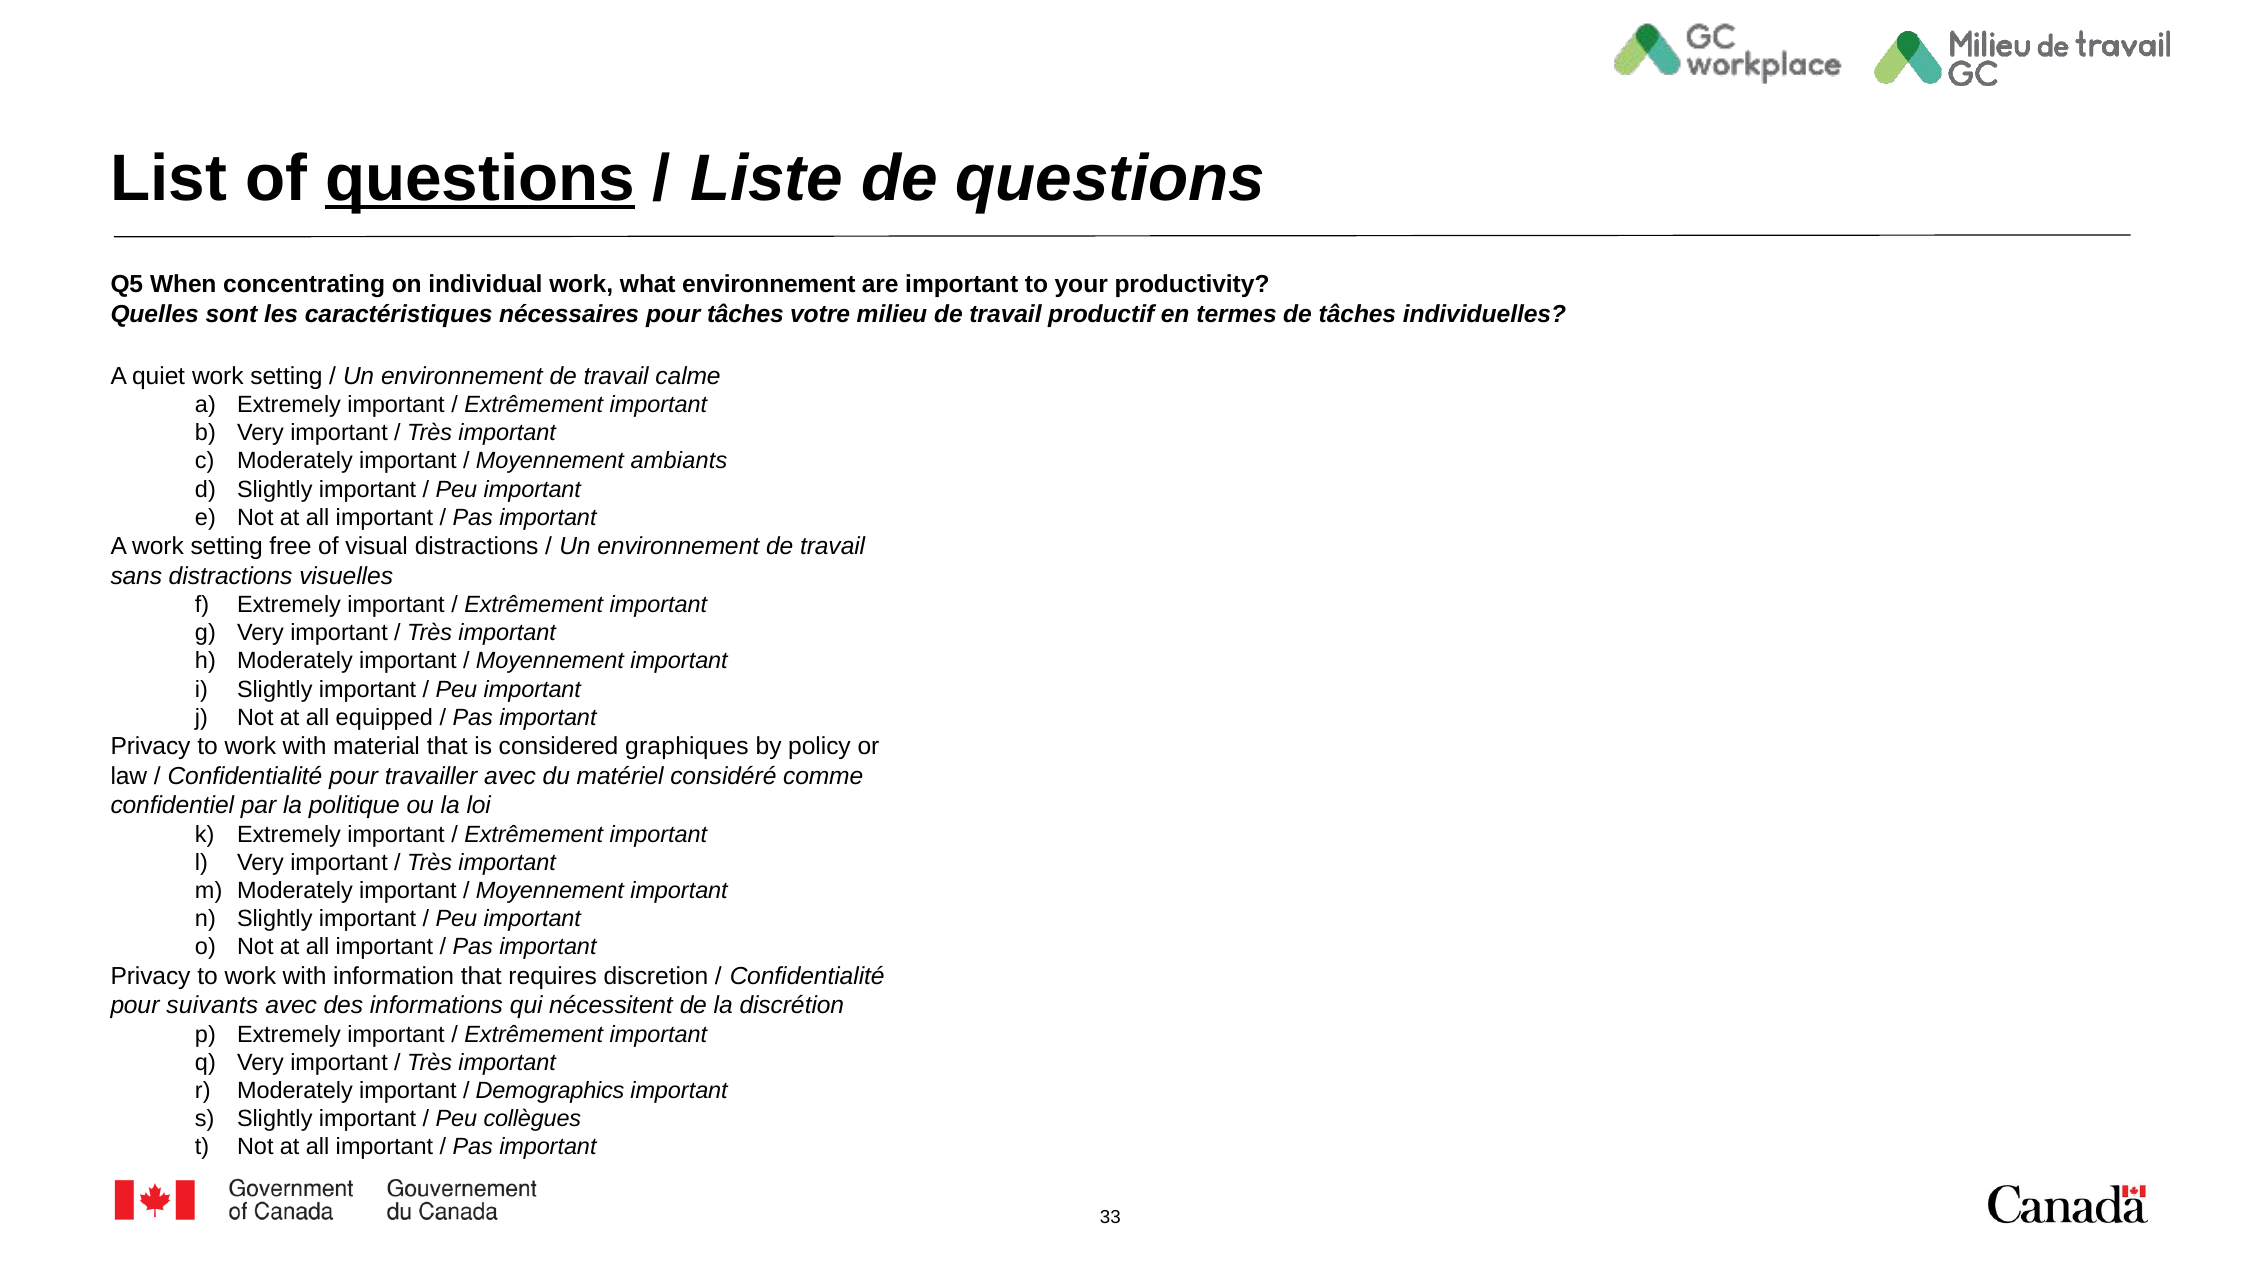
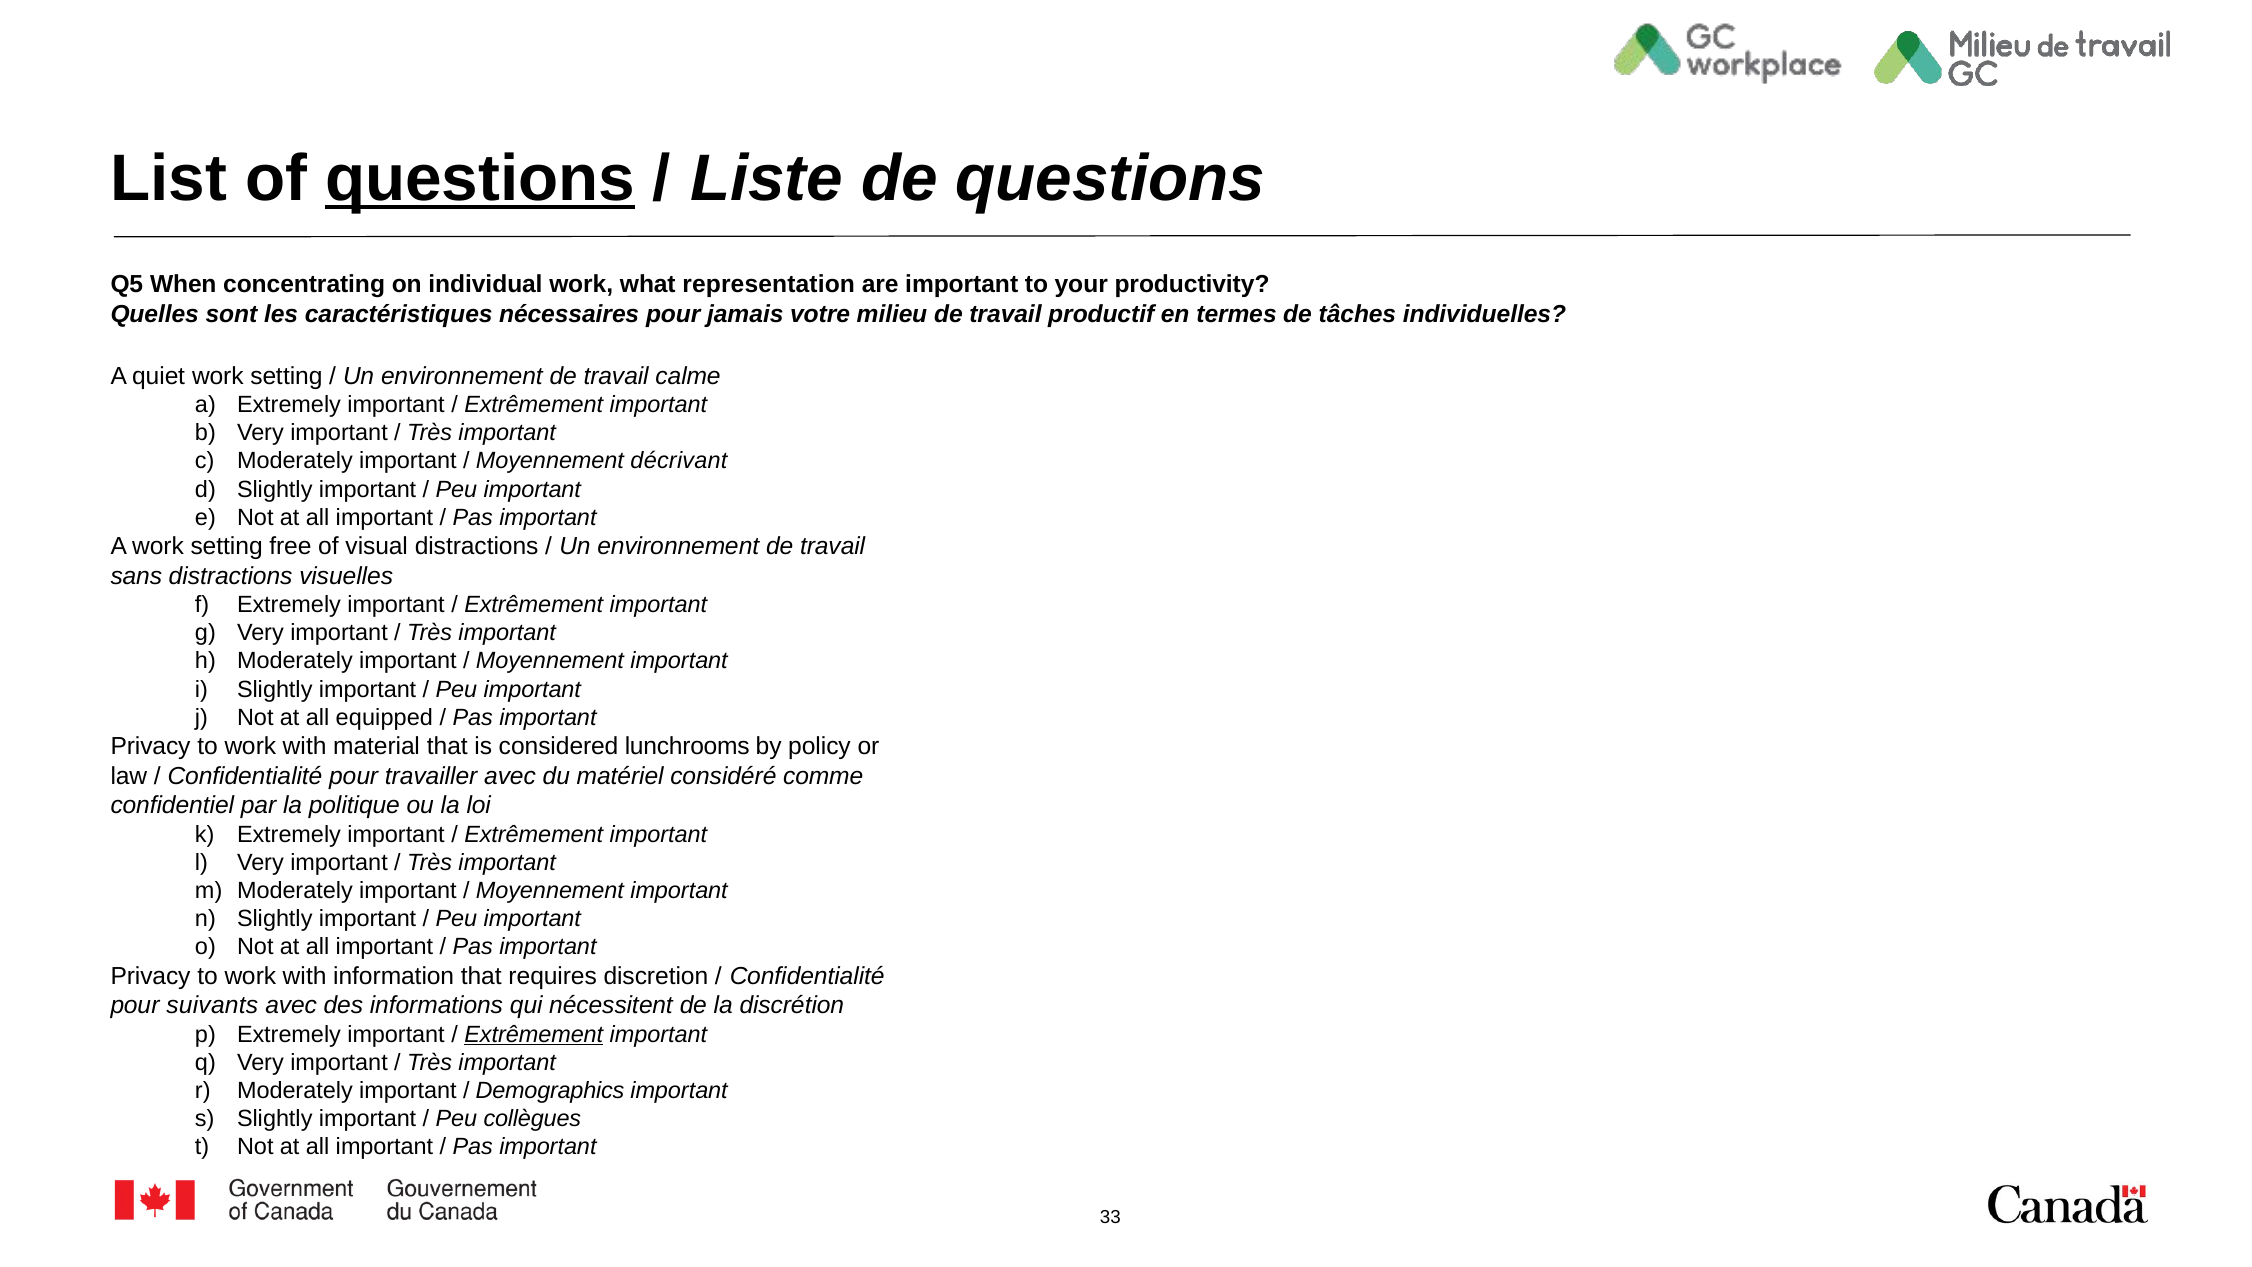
what environnement: environnement -> representation (769, 285)
pour tâches: tâches -> jamais (745, 314)
ambiants: ambiants -> décrivant (679, 461)
graphiques: graphiques -> lunchrooms (687, 746)
Extrêmement underline: none -> present (534, 1034)
